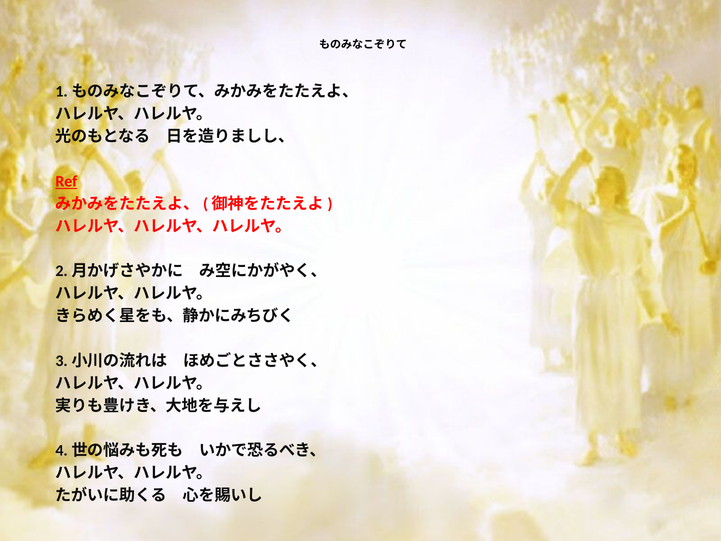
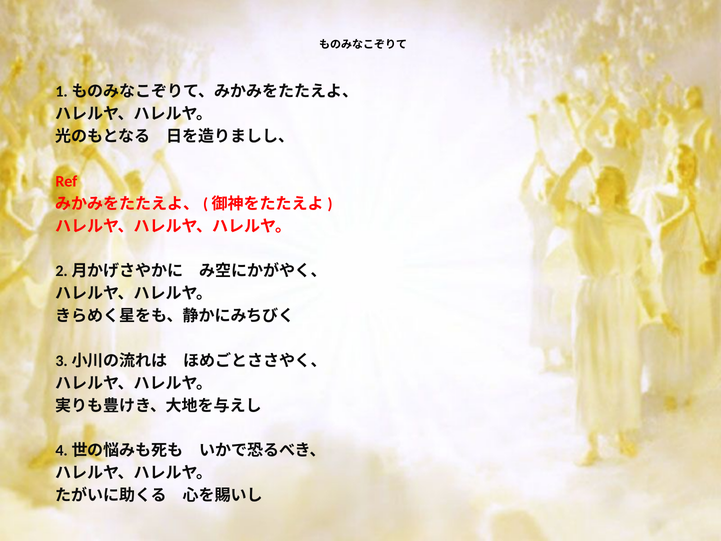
Ref underline: present -> none (66, 181)
